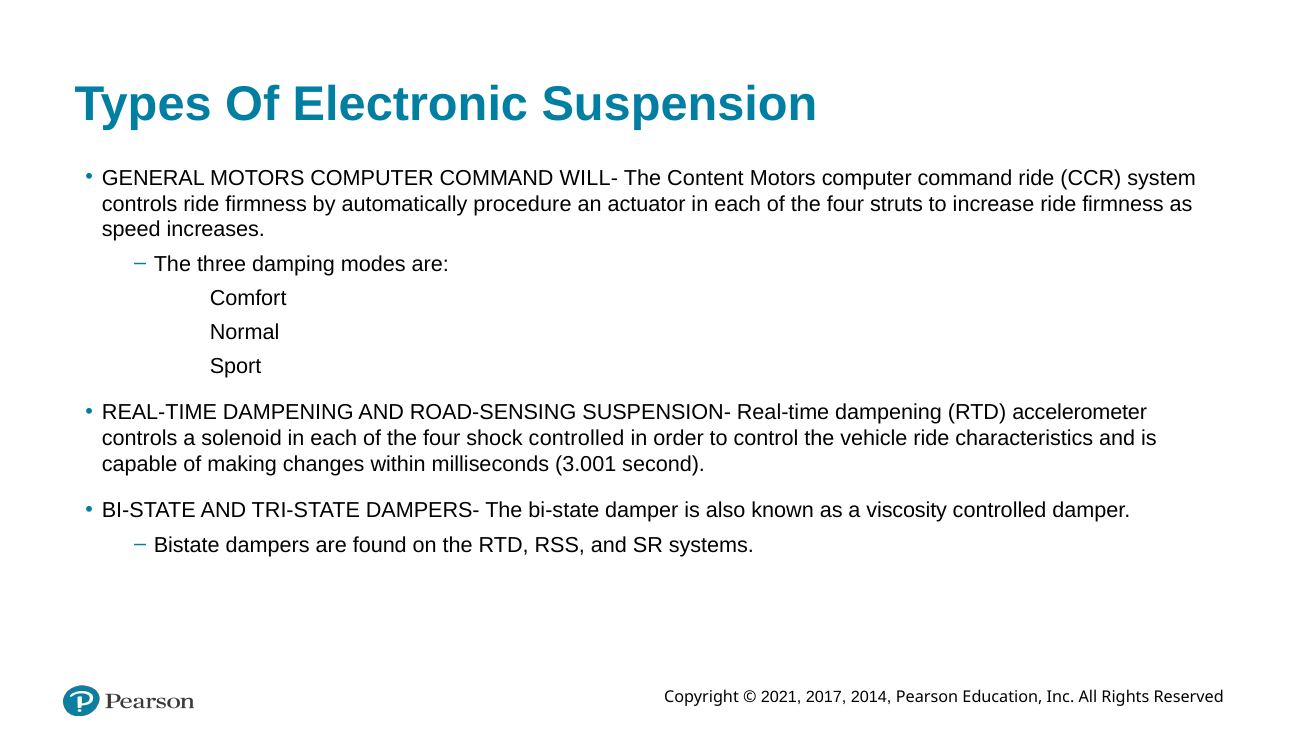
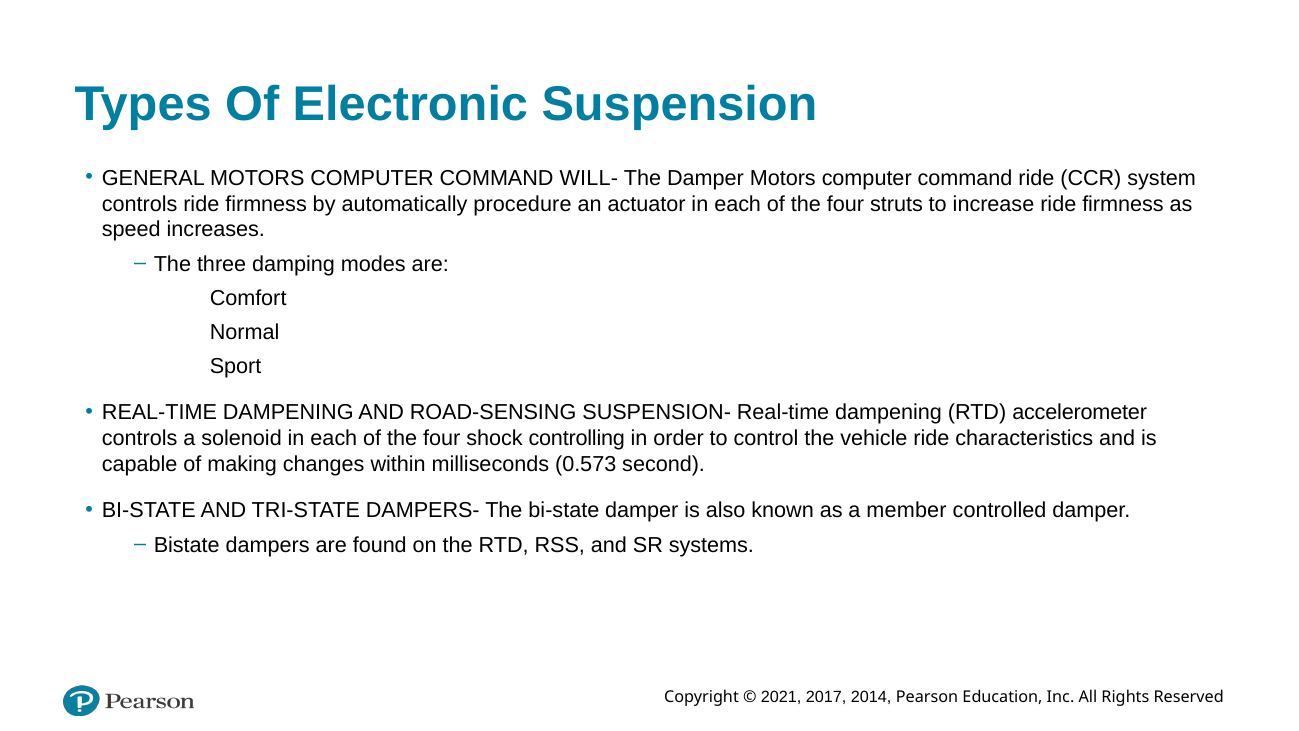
The Content: Content -> Damper (705, 178)
shock controlled: controlled -> controlling (577, 438)
3.001: 3.001 -> 0.573 (586, 464)
viscosity: viscosity -> member (907, 511)
